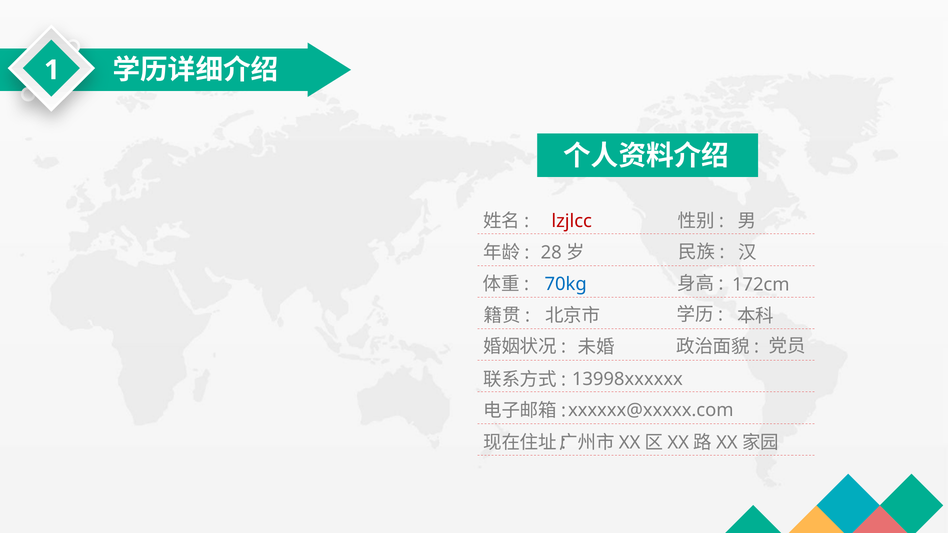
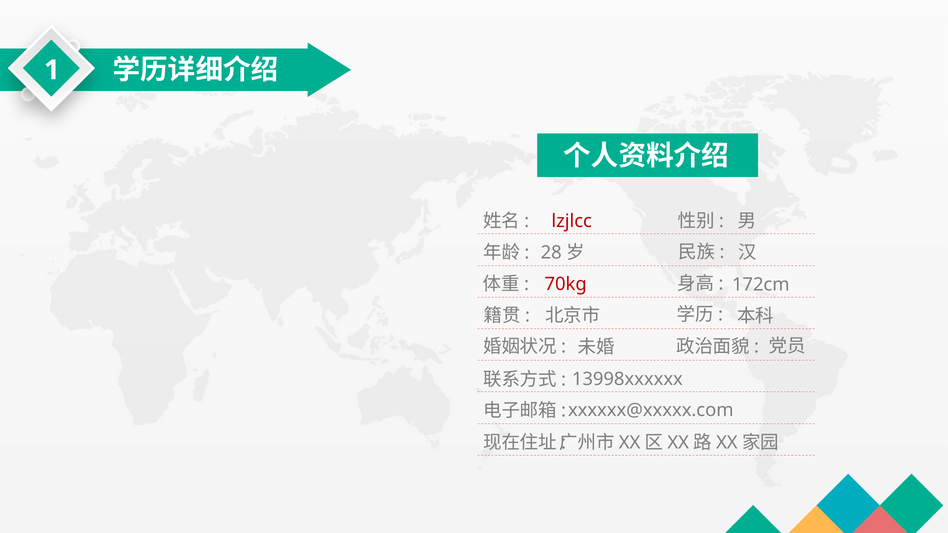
70kg colour: blue -> red (566, 284)
